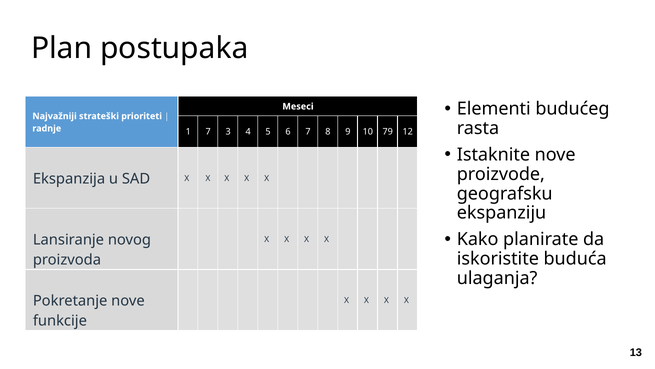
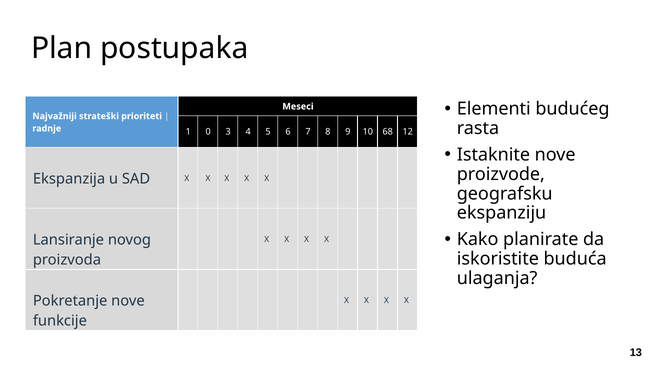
1 7: 7 -> 0 (208, 132)
79: 79 -> 68 (388, 132)
